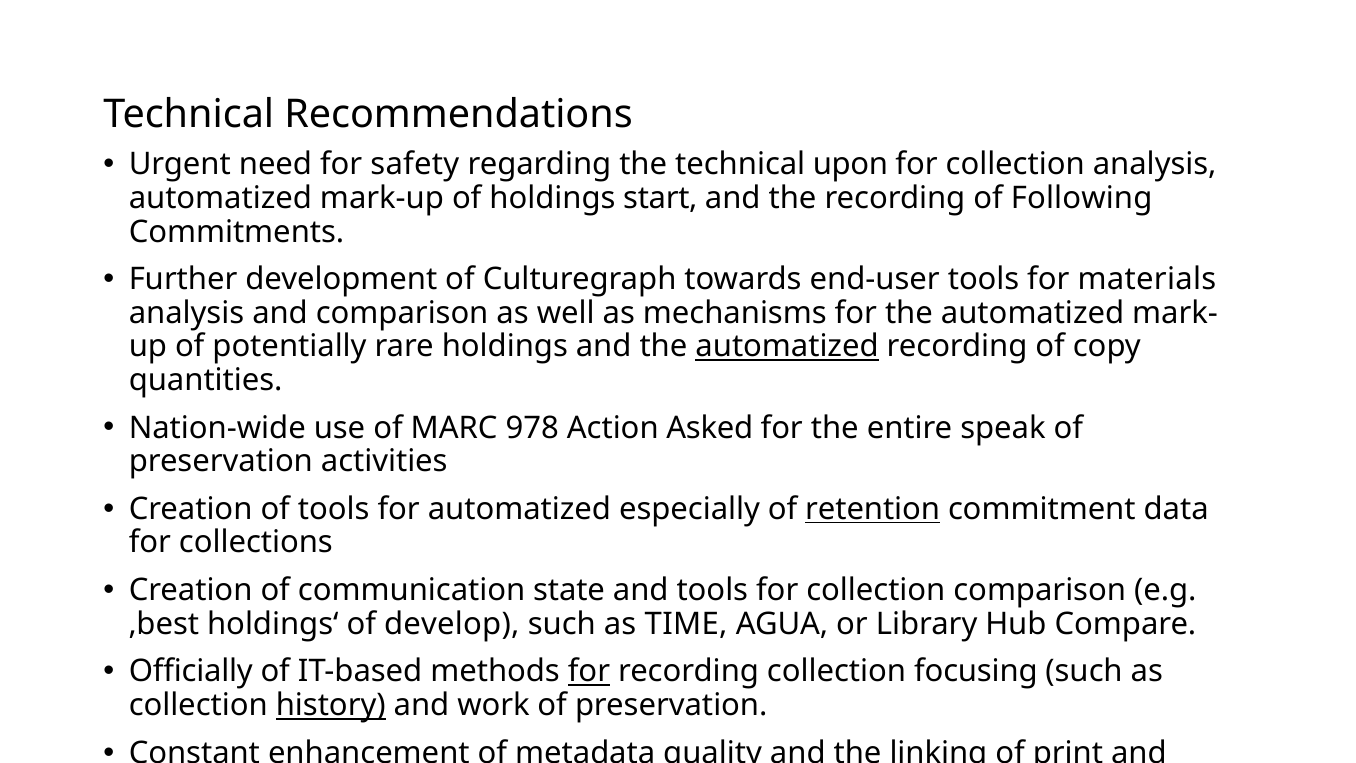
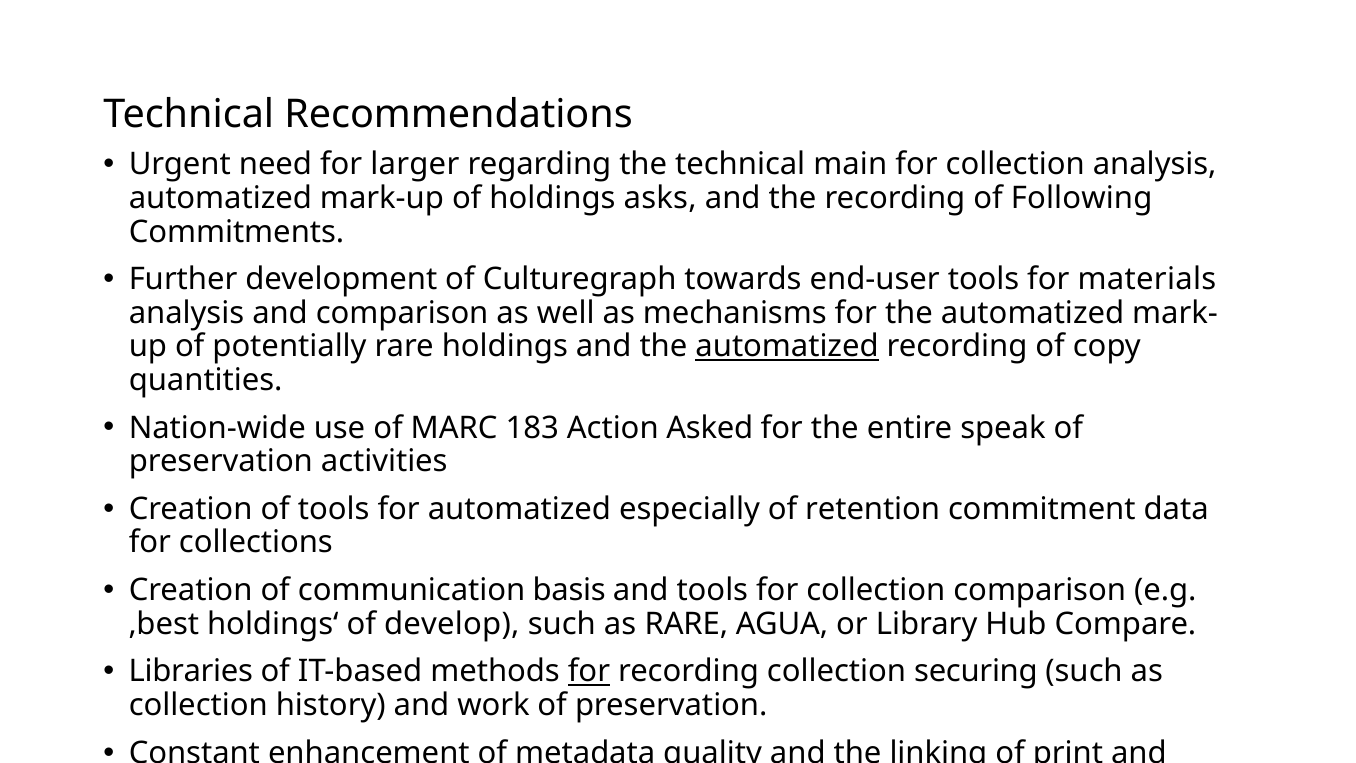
safety: safety -> larger (415, 165)
upon: upon -> main (850, 165)
start: start -> asks (660, 198)
978: 978 -> 183 (532, 428)
retention underline: present -> none (873, 509)
state: state -> basis (569, 590)
as TIME: TIME -> RARE (686, 624)
Officially: Officially -> Libraries (191, 671)
focusing: focusing -> securing (976, 671)
history underline: present -> none (331, 705)
